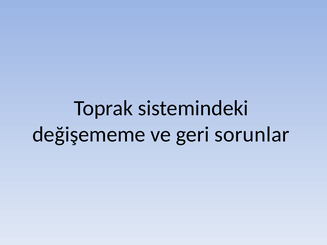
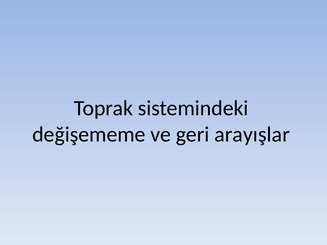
sorunlar: sorunlar -> arayışlar (252, 134)
